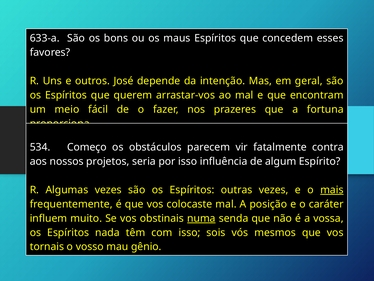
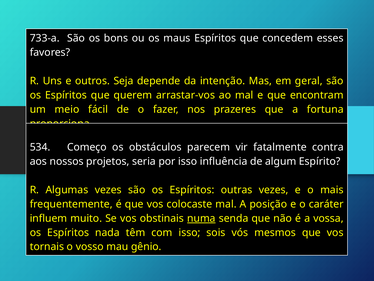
633-a: 633-a -> 733-a (45, 38)
José: José -> Seja (123, 81)
mais underline: present -> none (332, 190)
